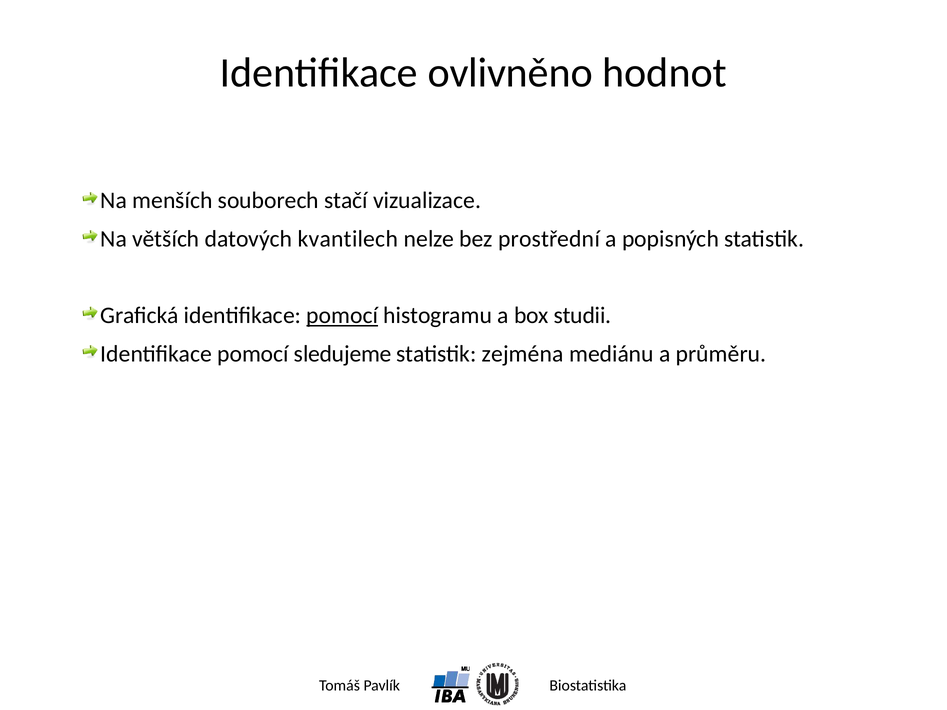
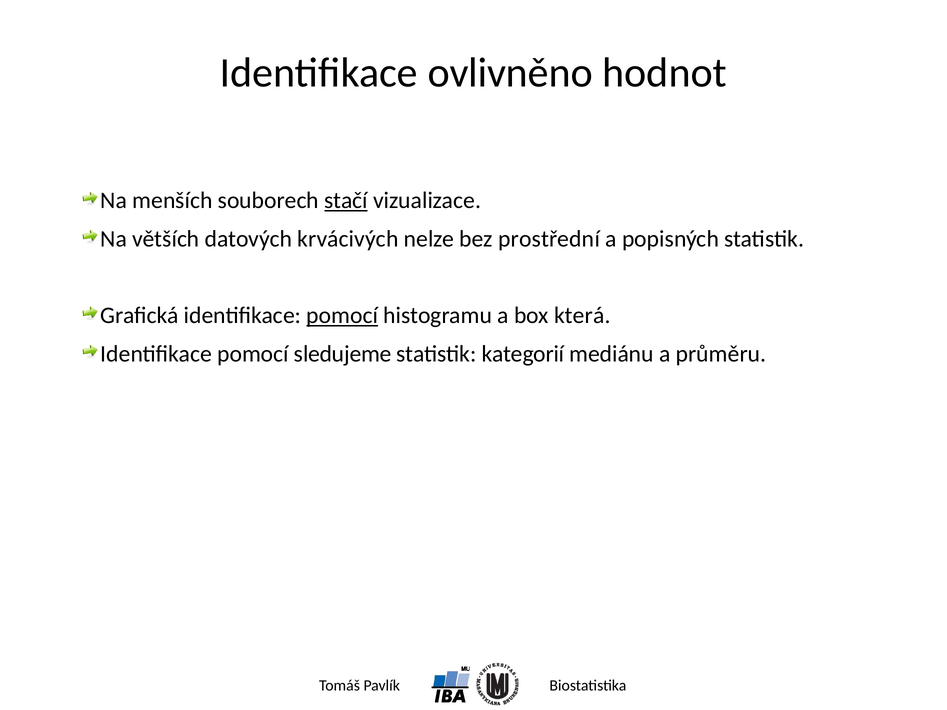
stačí underline: none -> present (346, 201)
kvantilech: kvantilech -> krvácivých (348, 239)
studii: studii -> která (582, 316)
zejména: zejména -> kategorií (523, 354)
